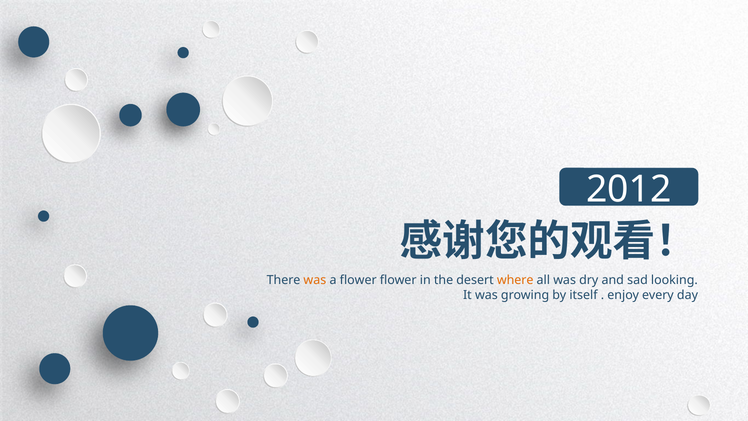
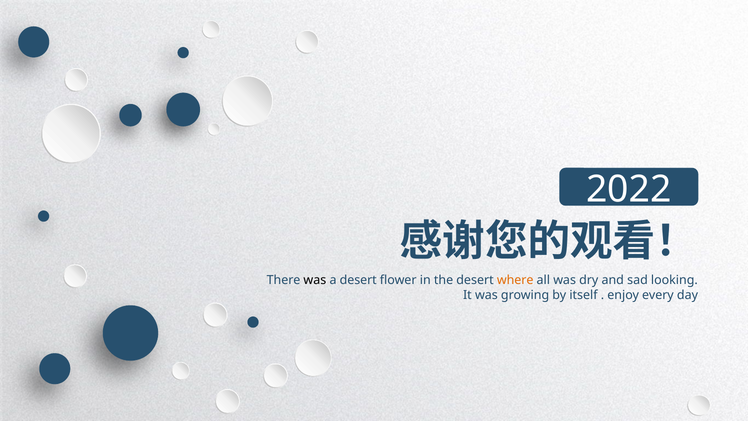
2012: 2012 -> 2022 (629, 189)
was colour: orange -> black (315, 280)
a flower: flower -> desert (358, 280)
